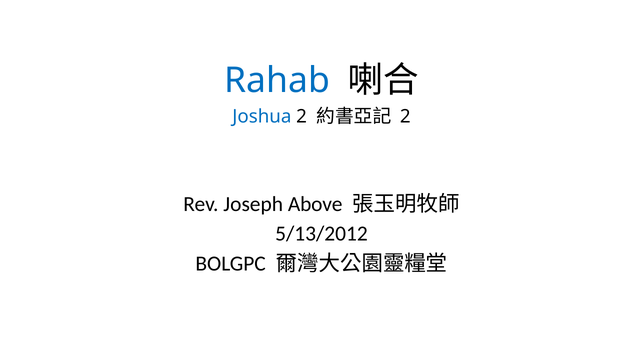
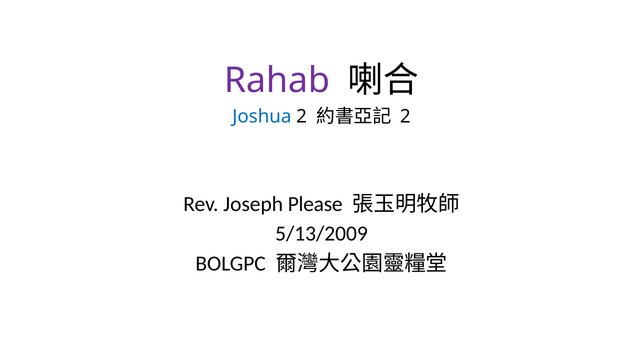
Rahab colour: blue -> purple (277, 81)
Above: Above -> Please (315, 204)
5/13/2012: 5/13/2012 -> 5/13/2009 (321, 234)
